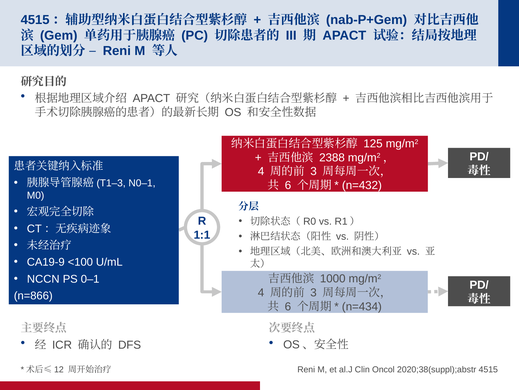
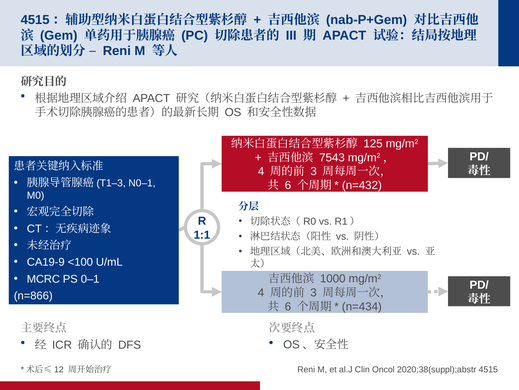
2388: 2388 -> 7543 (332, 157)
NCCN: NCCN -> MCRC (43, 278)
